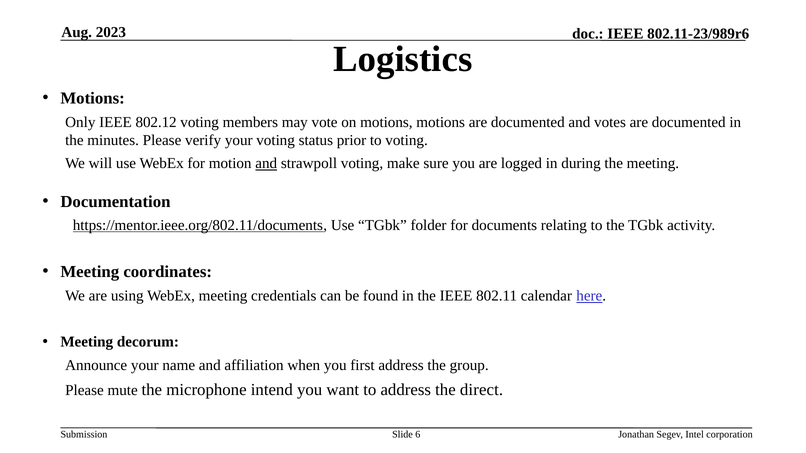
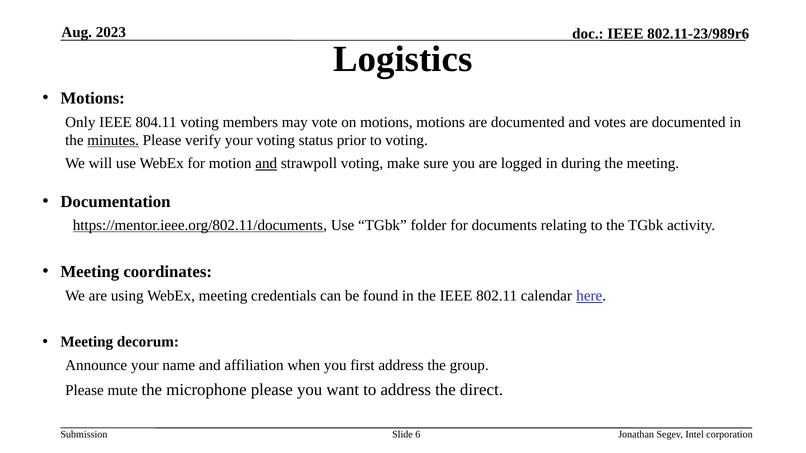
802.12: 802.12 -> 804.11 (156, 122)
minutes underline: none -> present (113, 140)
microphone intend: intend -> please (272, 390)
